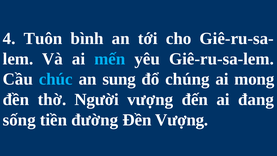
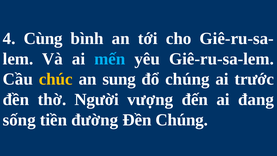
Tuôn: Tuôn -> Cùng (43, 38)
chúc colour: light blue -> yellow (56, 79)
mong: mong -> trước (254, 79)
Đền Vượng: Vượng -> Chúng (182, 120)
